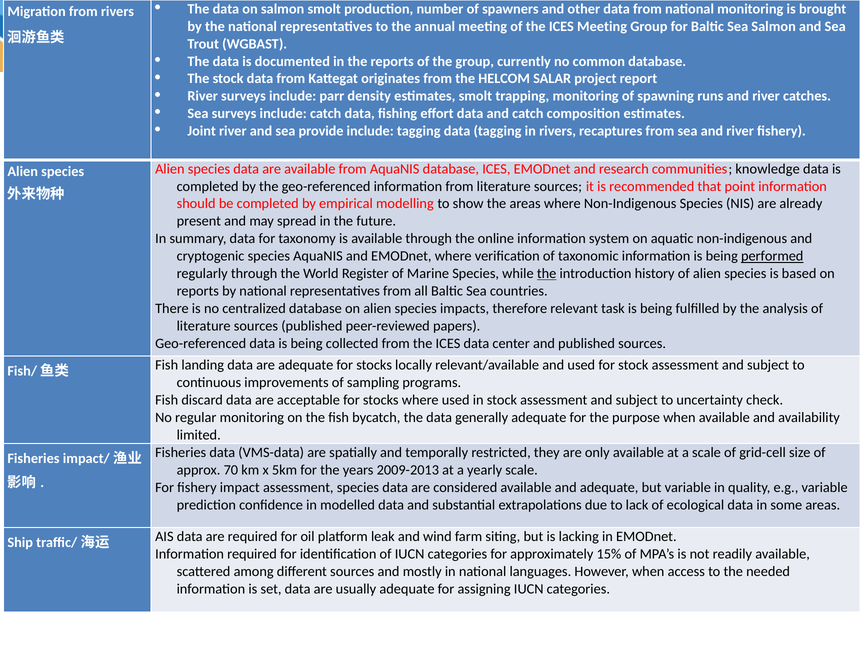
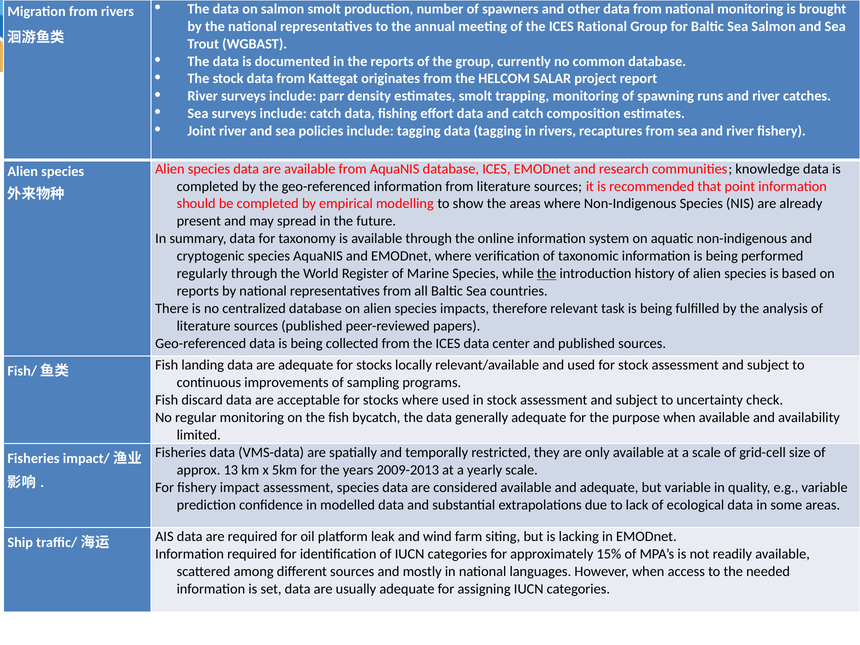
ICES Meeting: Meeting -> Rational (602, 26)
provide: provide -> policies (321, 131)
performed underline: present -> none (772, 256)
70: 70 -> 13 (231, 470)
